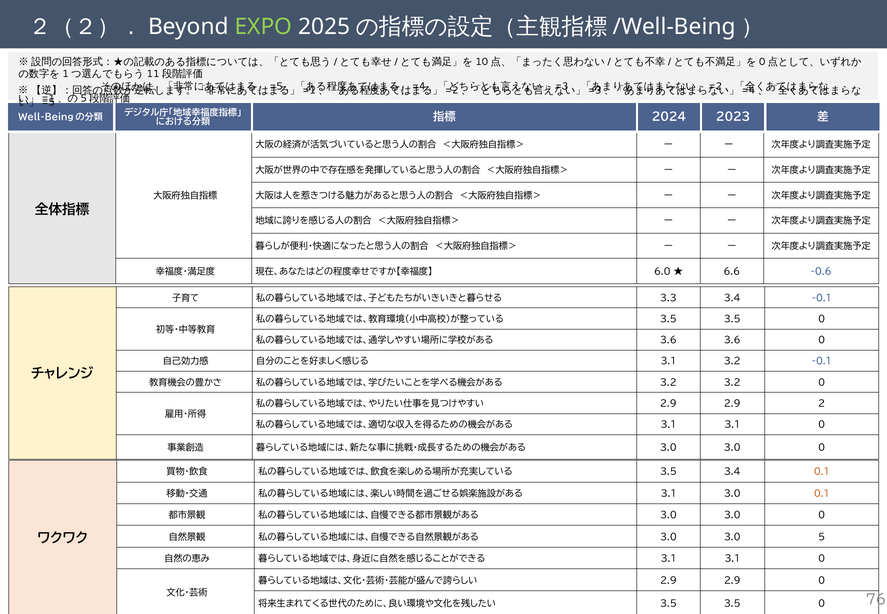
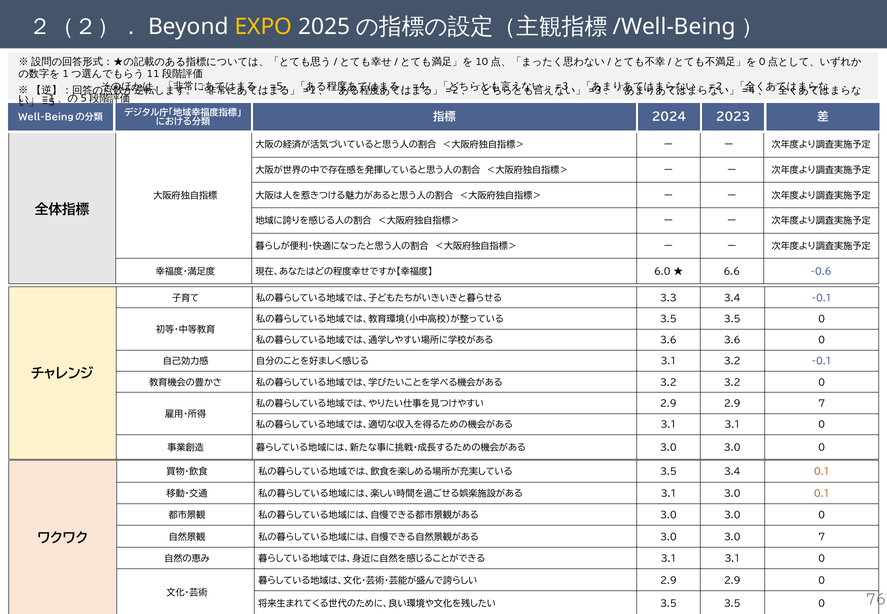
EXPO colour: light green -> yellow (263, 27)
2.9 2: 2 -> 7 (822, 404)
3.0 5: 5 -> 7 (822, 537)
